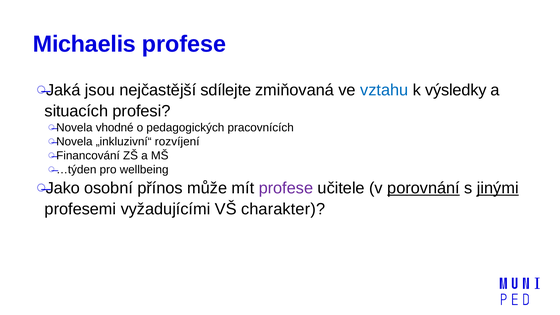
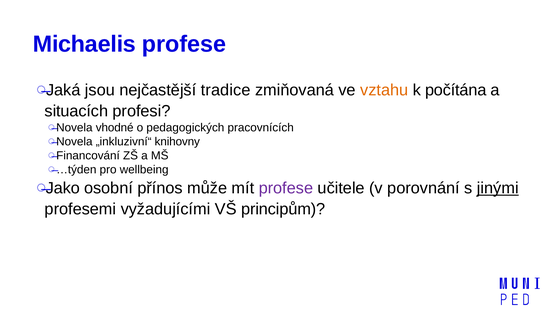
sdílejte: sdílejte -> tradice (226, 90)
vztahu colour: blue -> orange (384, 90)
výsledky: výsledky -> počítána (456, 90)
rozvíjení: rozvíjení -> knihovny (177, 142)
porovnání underline: present -> none (424, 188)
charakter: charakter -> principům (283, 209)
